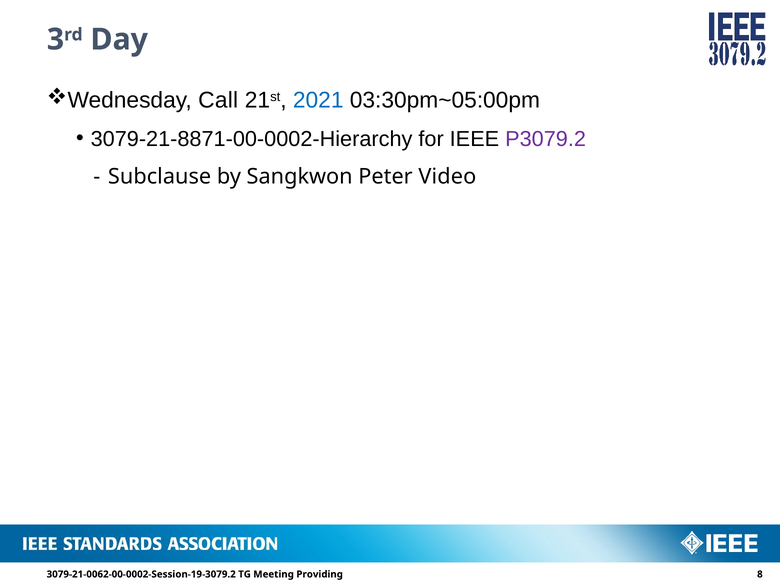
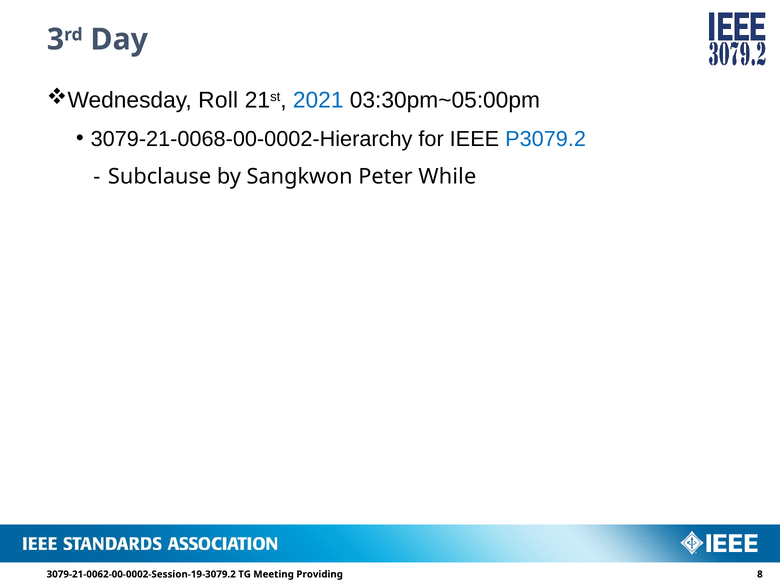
Call: Call -> Roll (218, 100)
3079-21-8871-00-0002-Hierarchy: 3079-21-8871-00-0002-Hierarchy -> 3079-21-0068-00-0002-Hierarchy (252, 139)
P3079.2 colour: purple -> blue (546, 139)
Video: Video -> While (447, 177)
